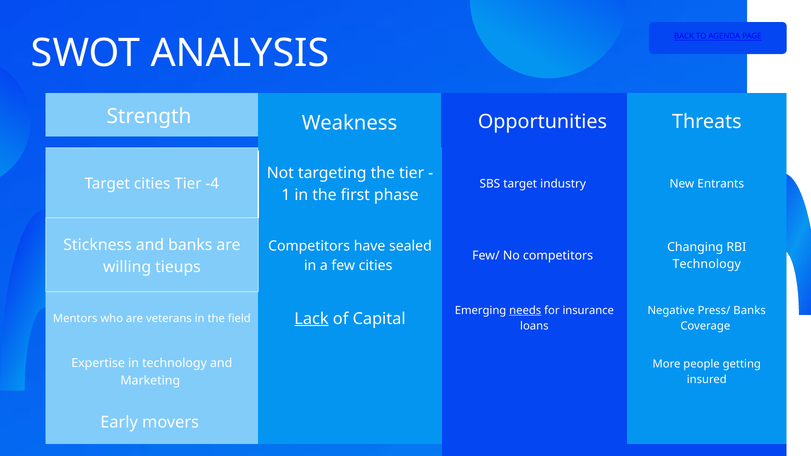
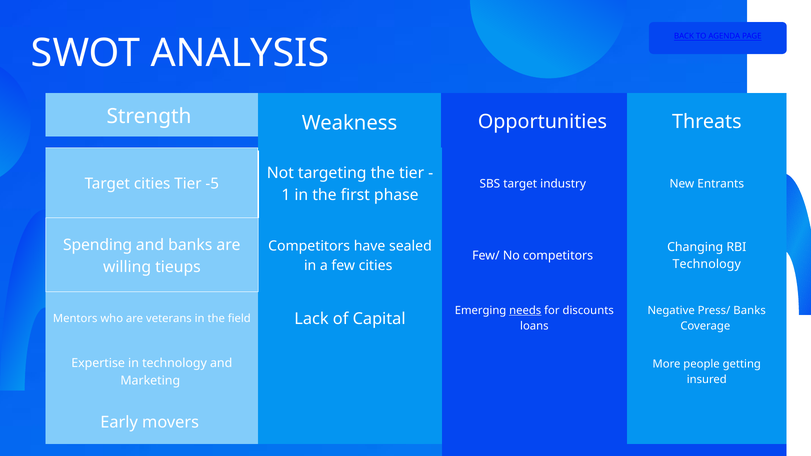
-4: -4 -> -5 (212, 184)
Stickness: Stickness -> Spending (98, 245)
insurance: insurance -> discounts (588, 311)
Lack underline: present -> none (311, 319)
